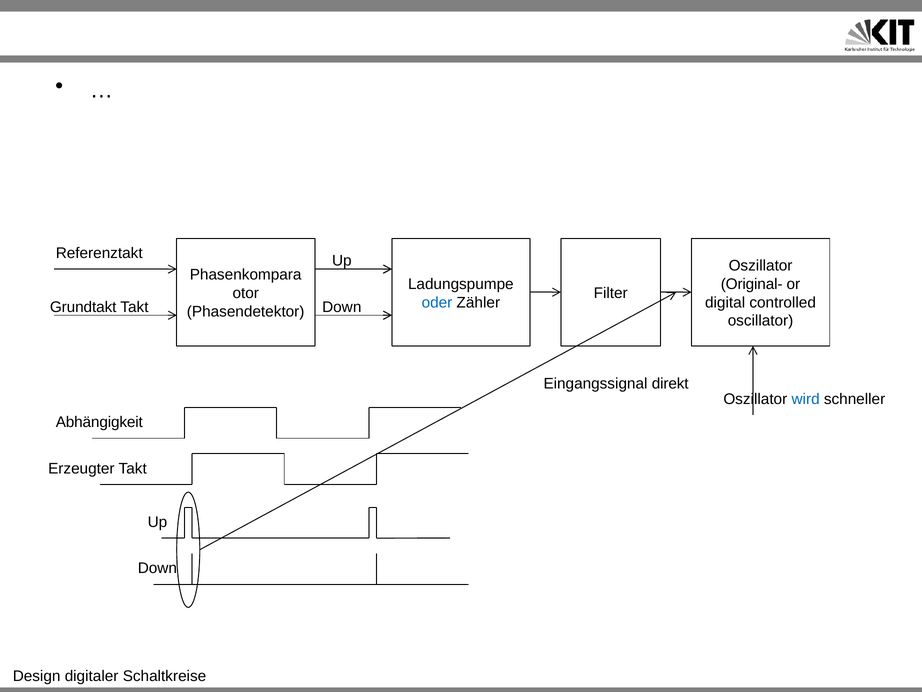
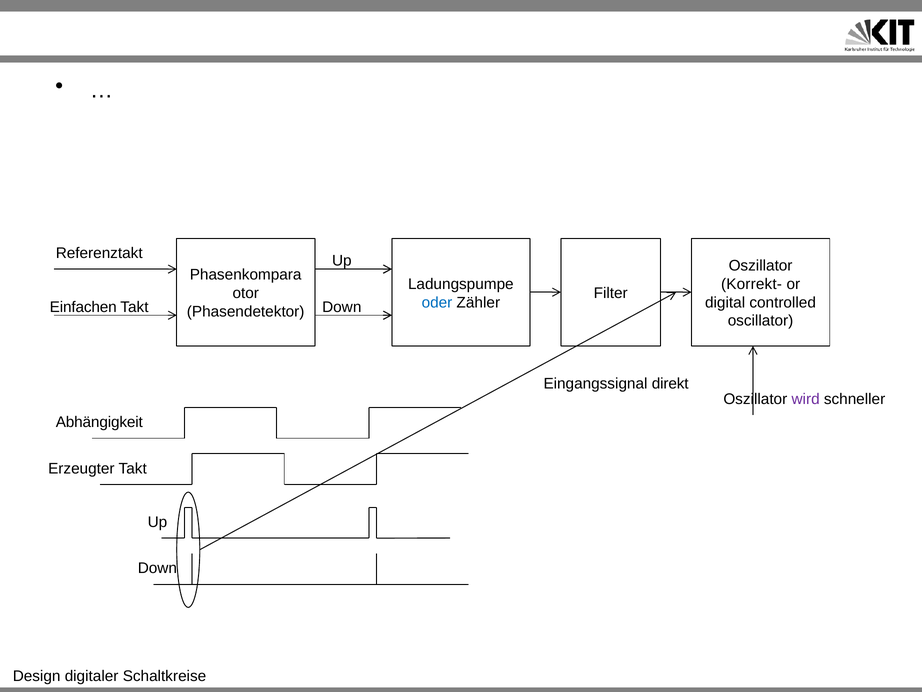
Original-: Original- -> Korrekt- (751, 284)
Grundtakt: Grundtakt -> Einfachen (83, 307)
wird colour: blue -> purple (806, 399)
